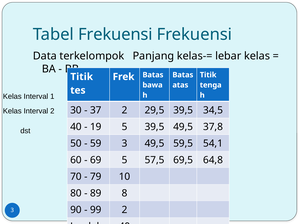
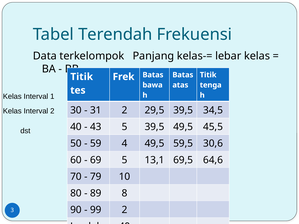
Tabel Frekuensi: Frekuensi -> Terendah (115, 35)
37: 37 -> 31 (96, 110)
19: 19 -> 43 (96, 127)
37,8: 37,8 -> 45,5 (213, 127)
59 3: 3 -> 4 (125, 144)
54,1: 54,1 -> 30,6 (213, 144)
57,5: 57,5 -> 13,1 (154, 160)
64,8: 64,8 -> 64,6 (213, 160)
